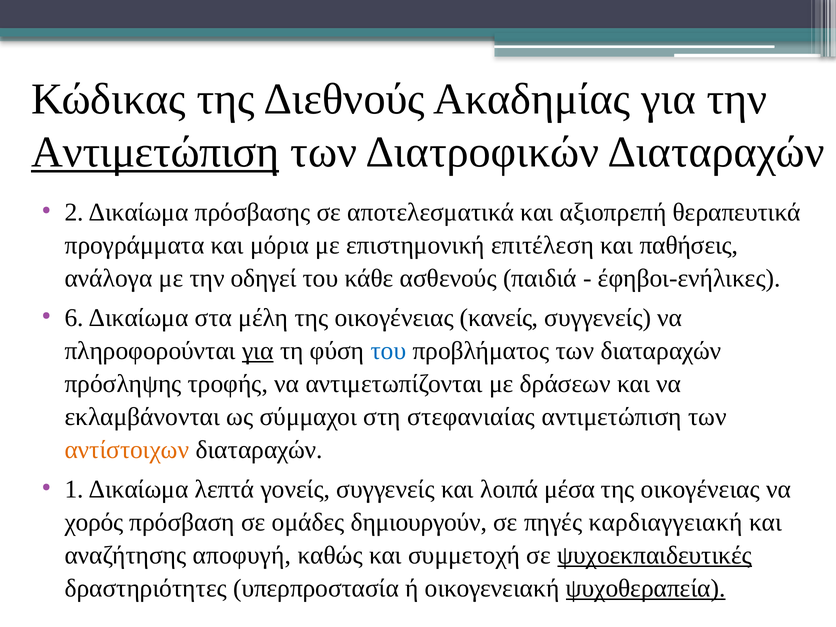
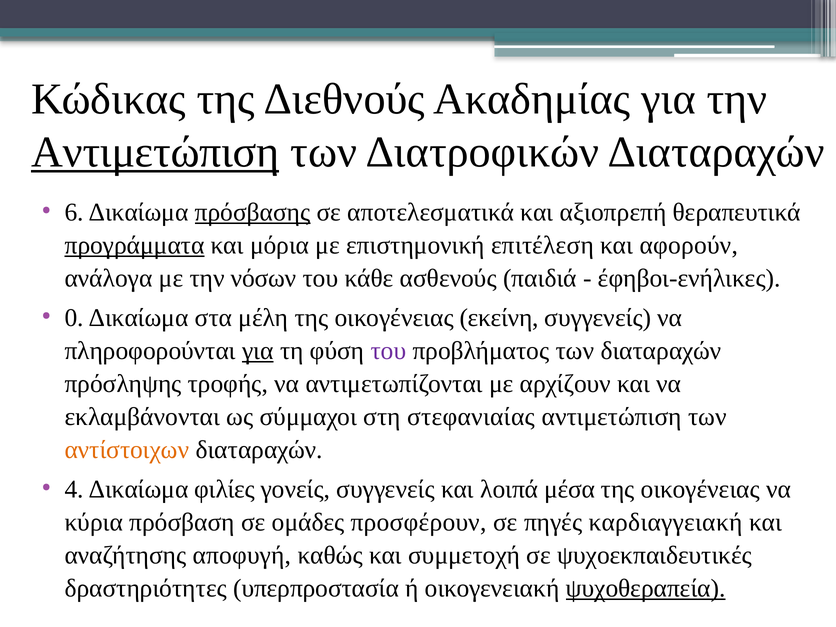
2: 2 -> 6 (74, 212)
πρόσβασης underline: none -> present (253, 212)
προγράμματα underline: none -> present (135, 245)
παθήσεις: παθήσεις -> αφορούν (689, 245)
οδηγεί: οδηγεί -> νόσων (264, 278)
6: 6 -> 0 (74, 318)
κανείς: κανείς -> εκείνη (499, 318)
του colour: blue -> purple (388, 351)
δράσεων: δράσεων -> αρχίζουν (565, 384)
1: 1 -> 4 (74, 489)
λεπτά: λεπτά -> φιλίες (225, 489)
χορός: χορός -> κύρια (94, 522)
δημιουργούν: δημιουργούν -> προσφέρουν (419, 522)
ψυχοεκπαιδευτικές underline: present -> none (655, 555)
